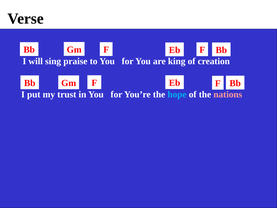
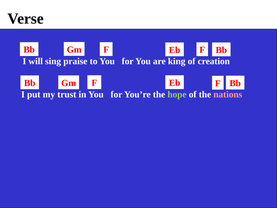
hope colour: light blue -> light green (177, 94)
